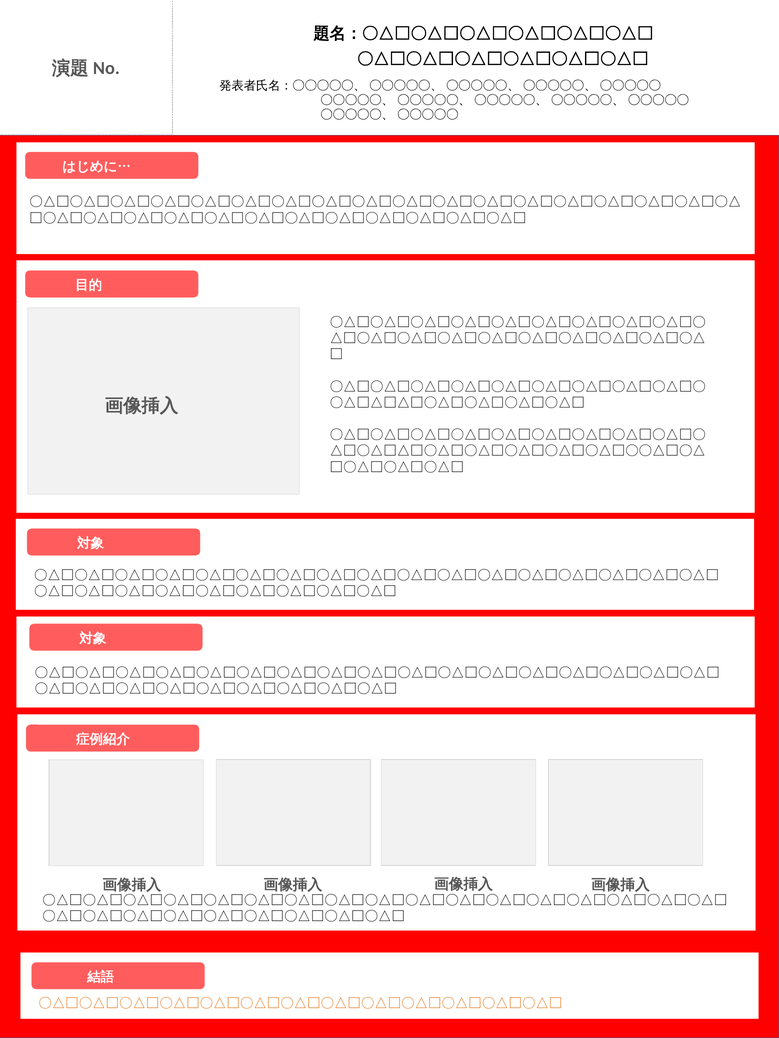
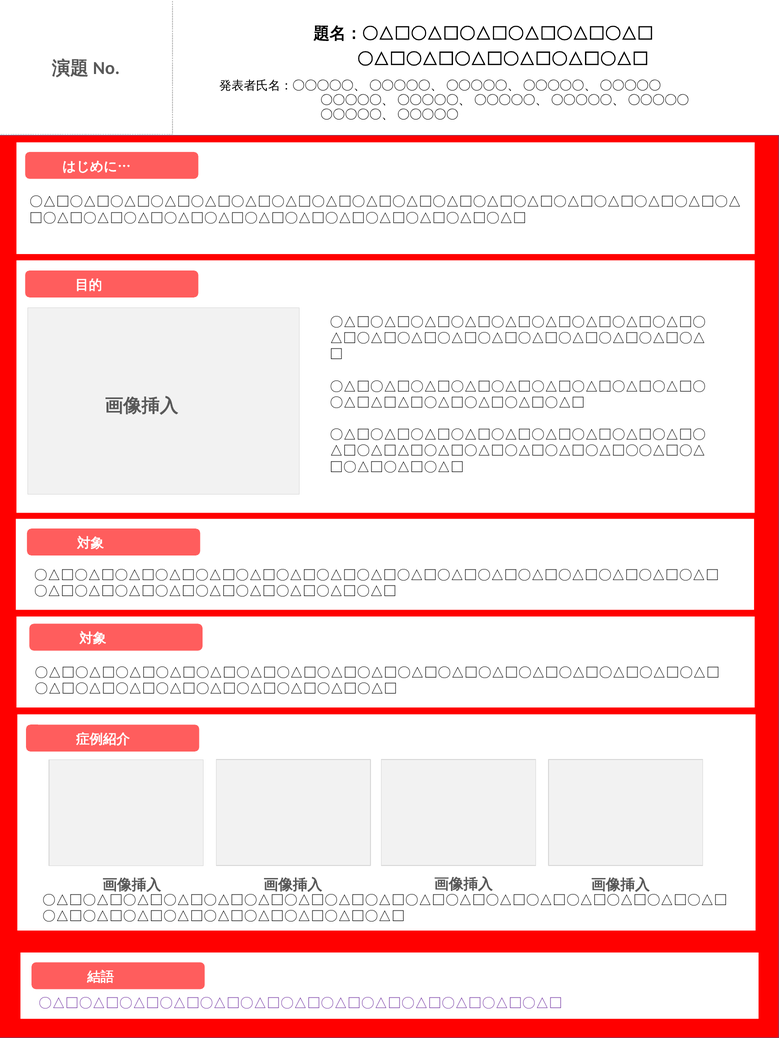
〇△□〇△□〇△□〇△□〇△□〇△□〇△□〇△□〇△□〇△□〇△□〇△□〇△□ colour: orange -> purple (300, 1004)
